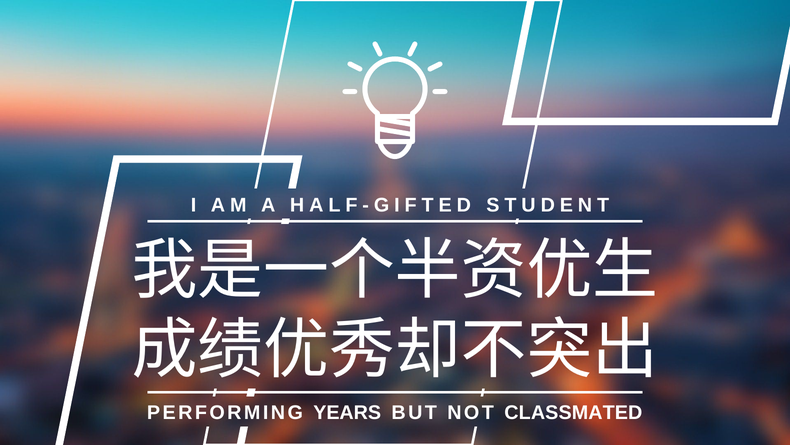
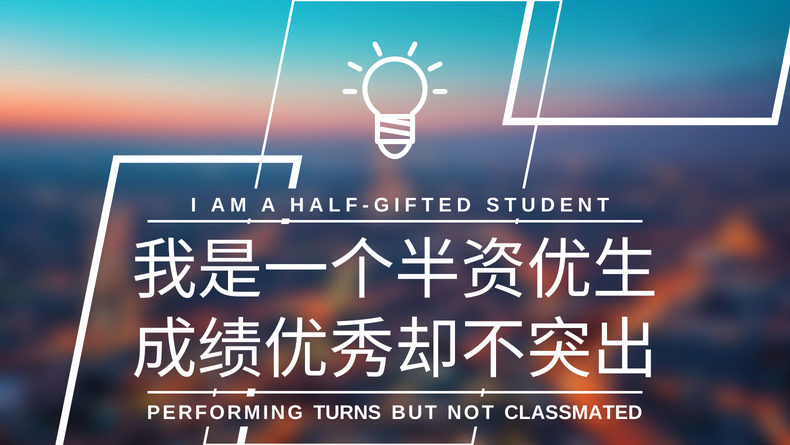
YEARS: YEARS -> TURNS (347, 412)
